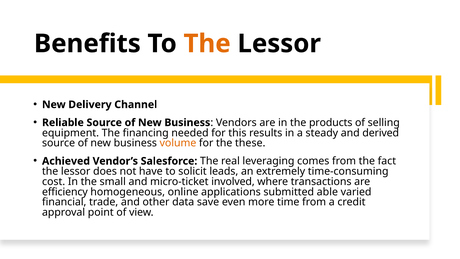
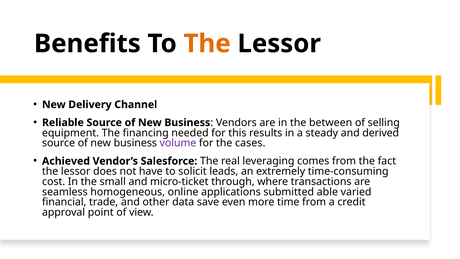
products: products -> between (331, 122)
volume colour: orange -> purple (178, 143)
these: these -> cases (250, 143)
involved: involved -> through (233, 181)
efficiency: efficiency -> seamless (65, 192)
